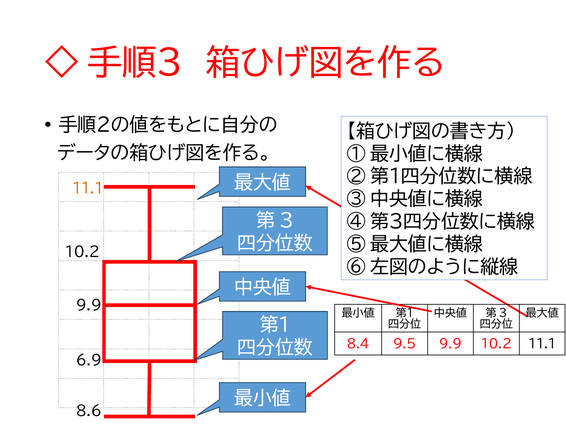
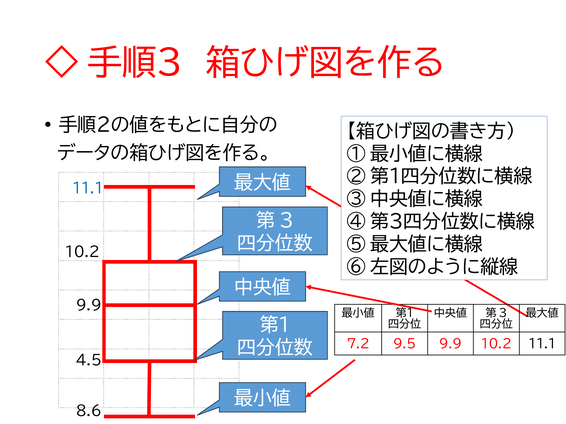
11.1 colour: orange -> blue (88, 189)
8.4: 8.4 -> 7.2 (358, 344)
6.9: 6.9 -> 4.5 (89, 361)
